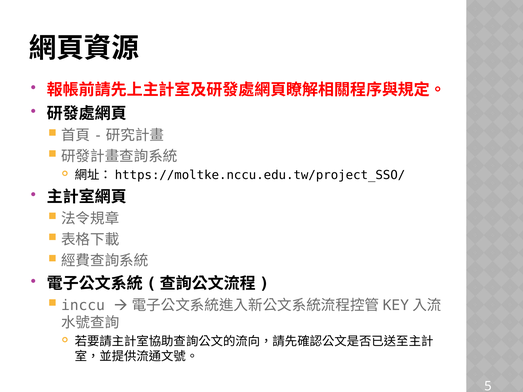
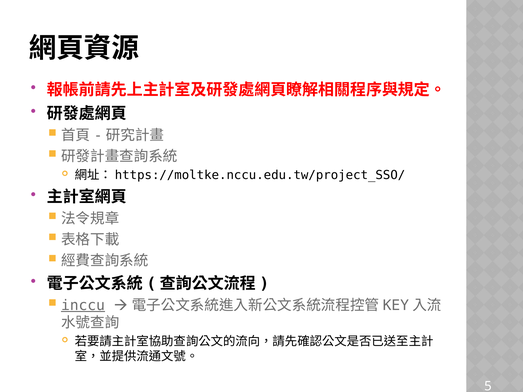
inccu underline: none -> present (83, 305)
